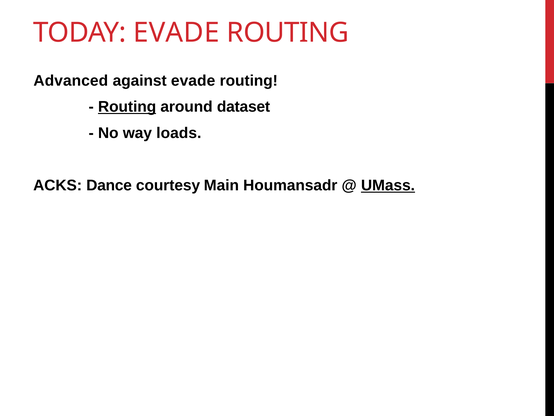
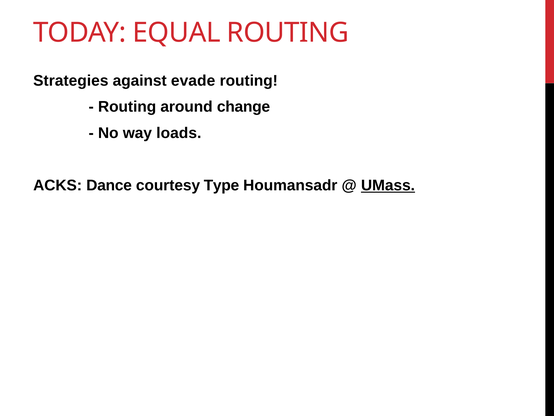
TODAY EVADE: EVADE -> EQUAL (177, 32)
Advanced: Advanced -> Strategies (71, 81)
Routing underline: present -> none (127, 107)
dataset: dataset -> change (244, 107)
Main: Main -> Type (221, 185)
